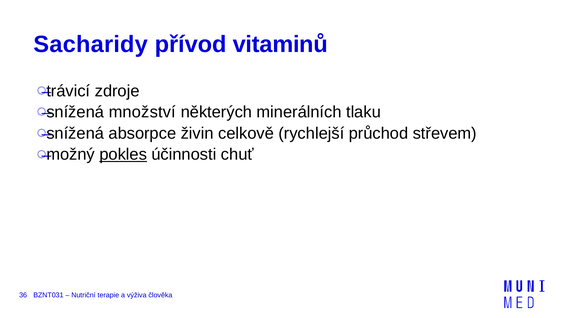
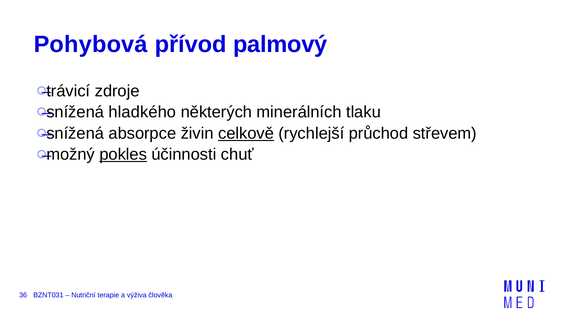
Sacharidy: Sacharidy -> Pohybová (91, 44)
vitaminů: vitaminů -> palmový (280, 44)
množství: množství -> hladkého (142, 112)
celkově underline: none -> present (246, 133)
